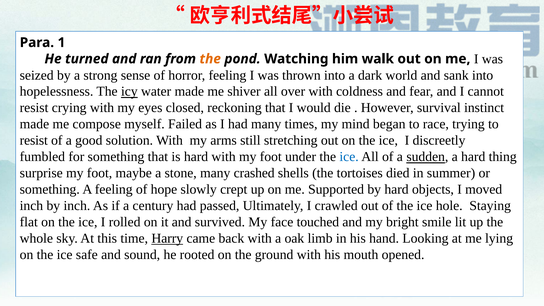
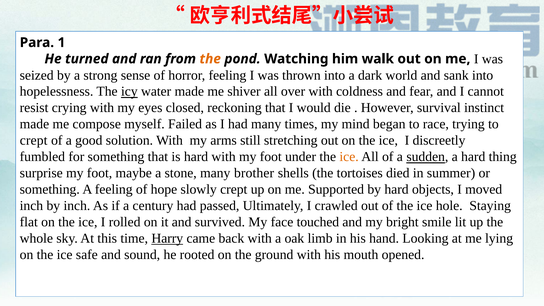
resist: resist -> crept (34, 140)
ice colour: blue -> orange (349, 157)
crashed: crashed -> brother (254, 173)
